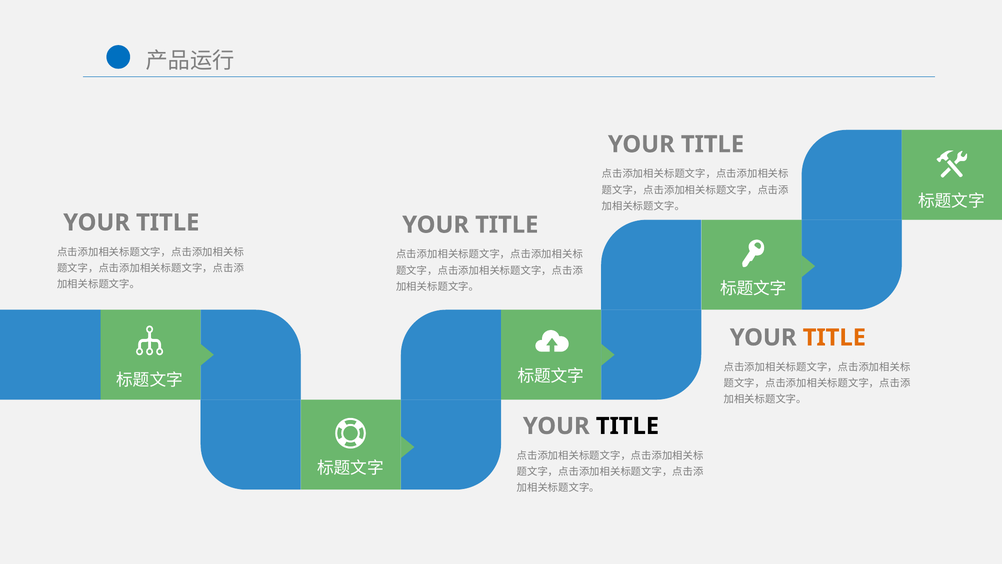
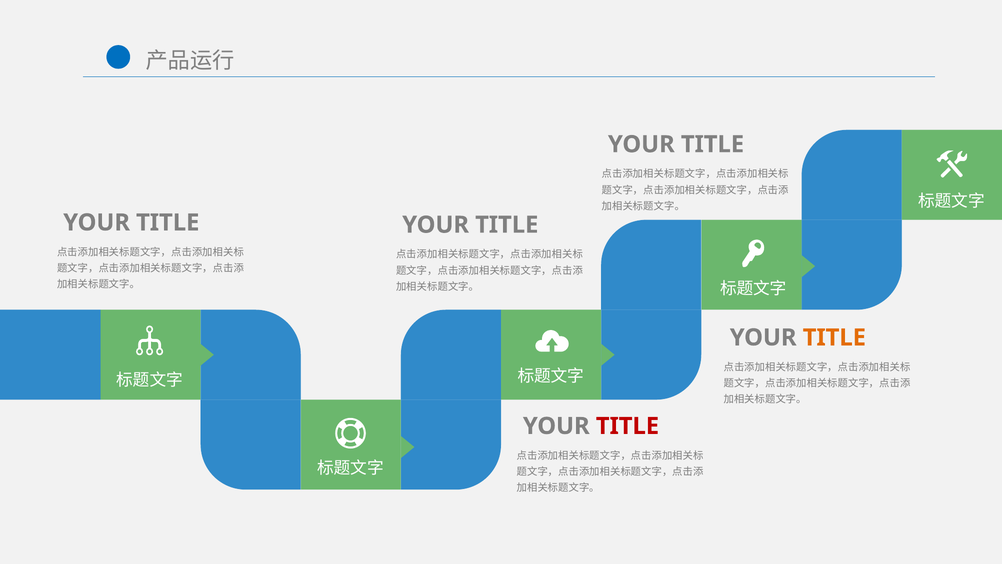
TITLE colour: black -> red (627, 426)
